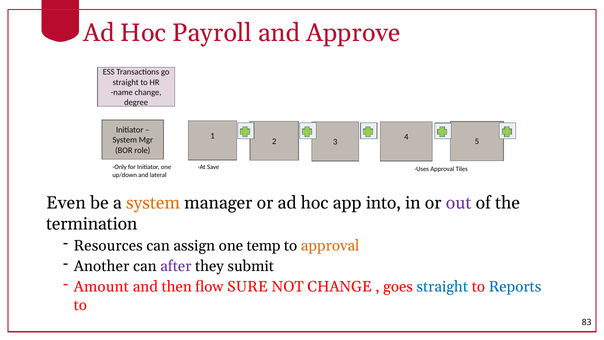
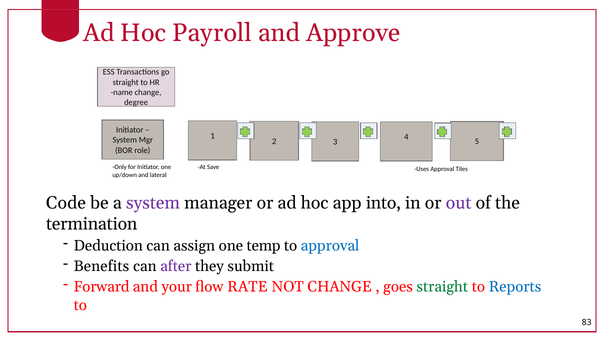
Even: Even -> Code (66, 203)
system colour: orange -> purple (153, 203)
Resources: Resources -> Deduction (108, 246)
approval colour: orange -> blue (330, 246)
Another: Another -> Benefits (102, 266)
Amount: Amount -> Forward (101, 287)
then: then -> your (177, 287)
SURE: SURE -> RATE (248, 287)
straight colour: blue -> green (442, 287)
